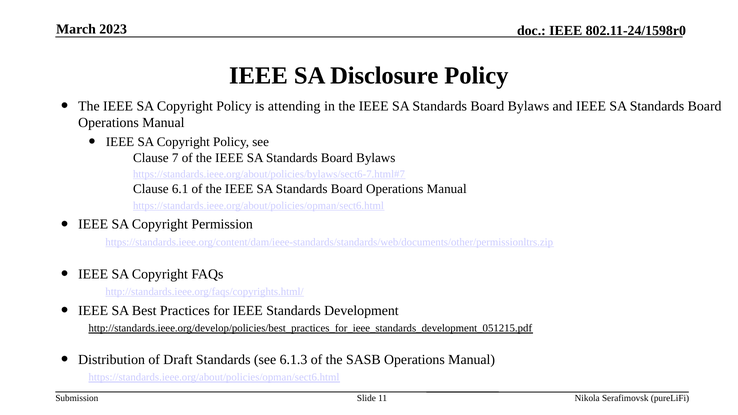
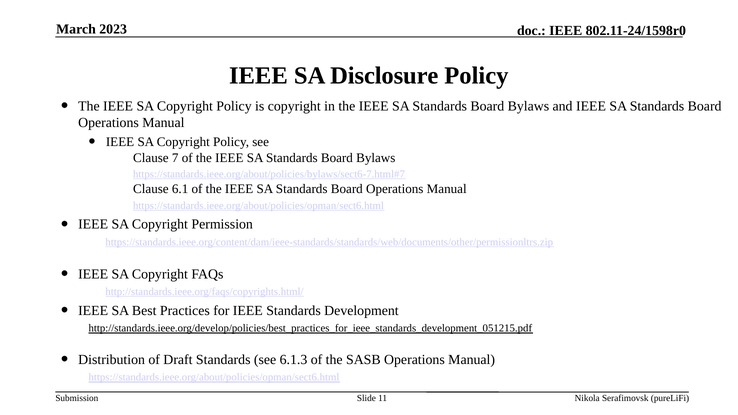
is attending: attending -> copyright (294, 106)
